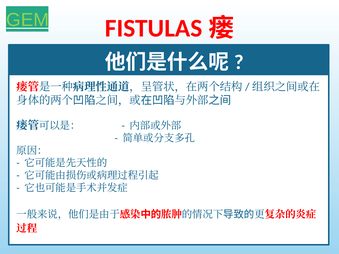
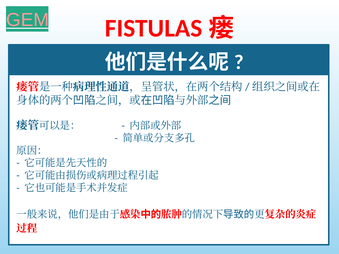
GEM colour: light green -> pink (28, 20)
